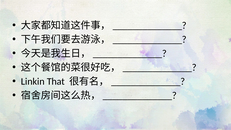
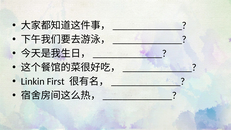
That: That -> First (56, 81)
